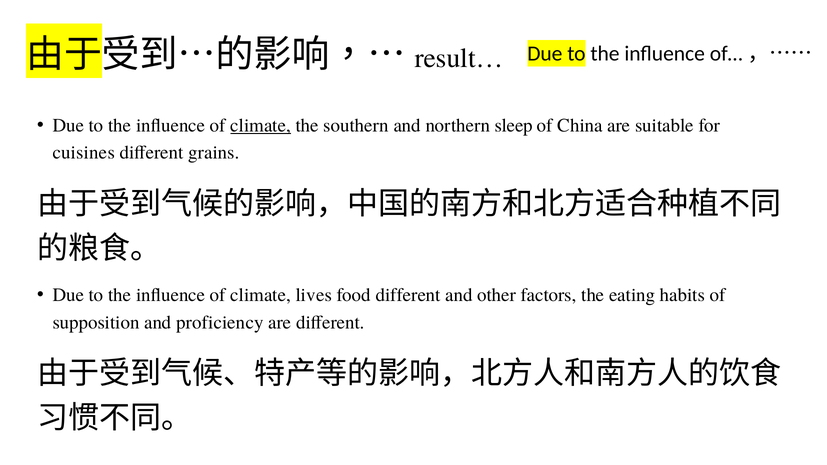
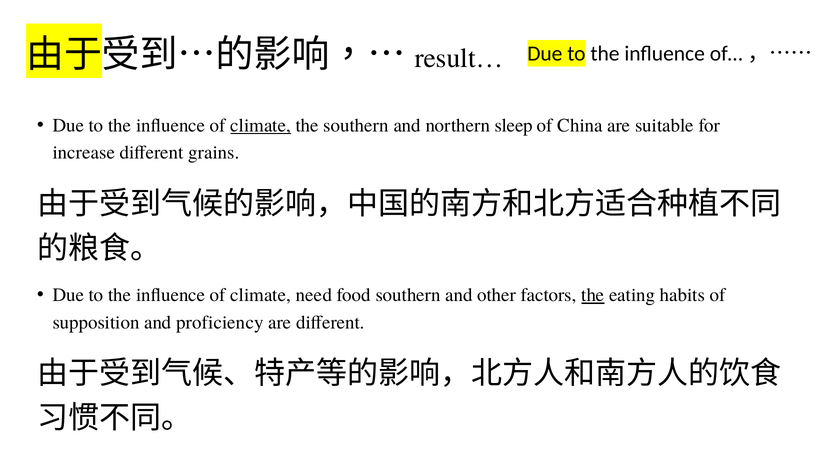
cuisines: cuisines -> increase (84, 153)
lives: lives -> need (314, 295)
food different: different -> southern (408, 295)
the underline: none -> present (593, 295)
